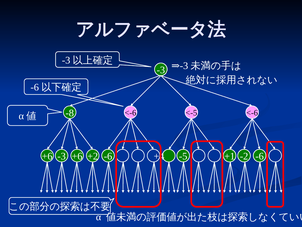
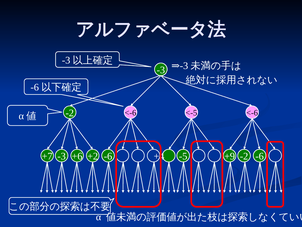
-8: -8 -> -2 (70, 113)
+6: +6 -> +7 (47, 156)
+1: +1 -> +9 (230, 156)
